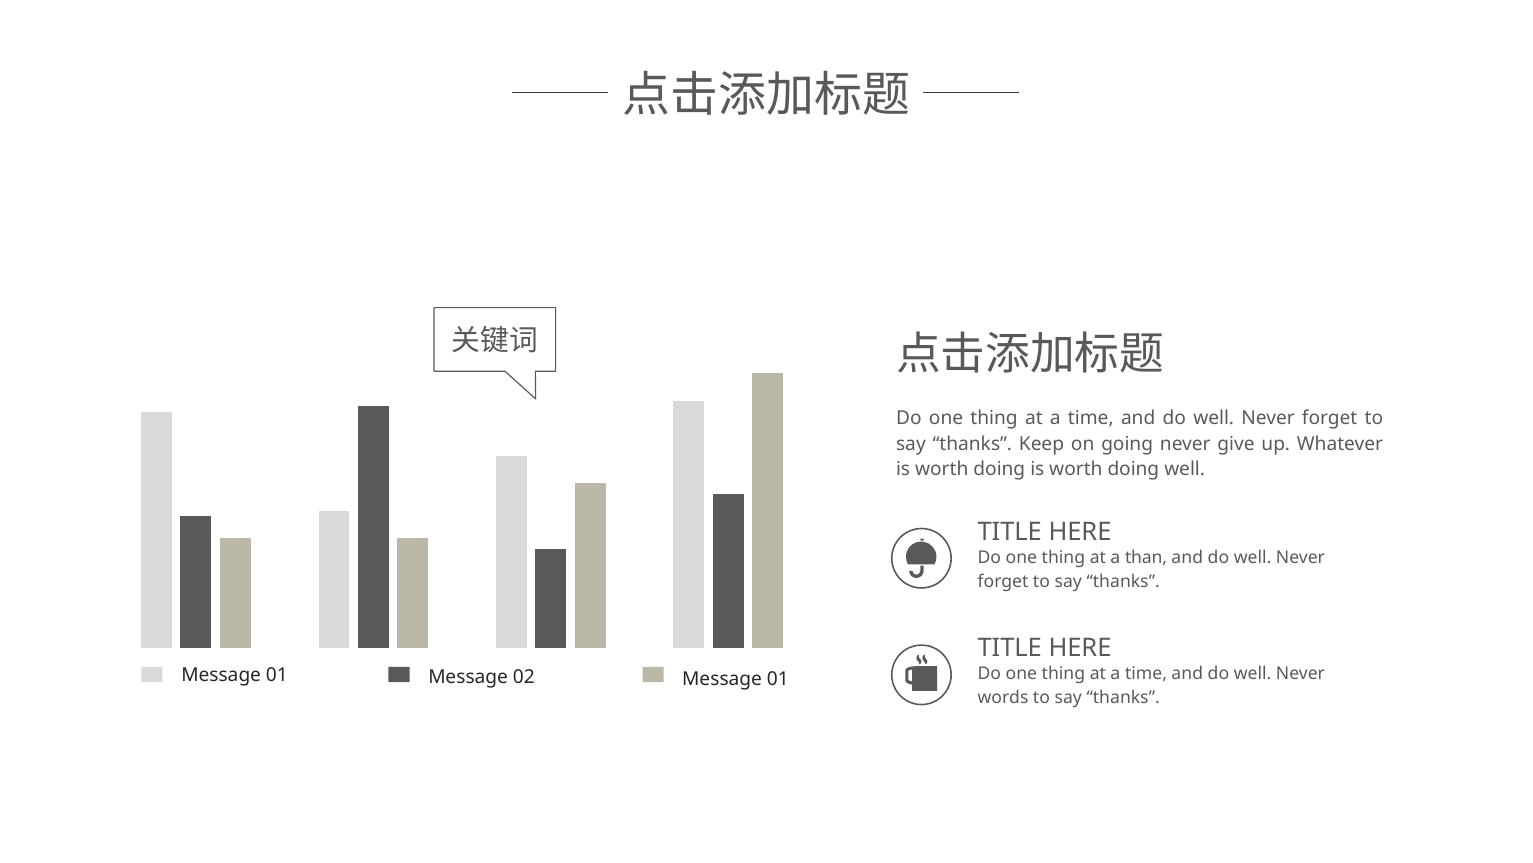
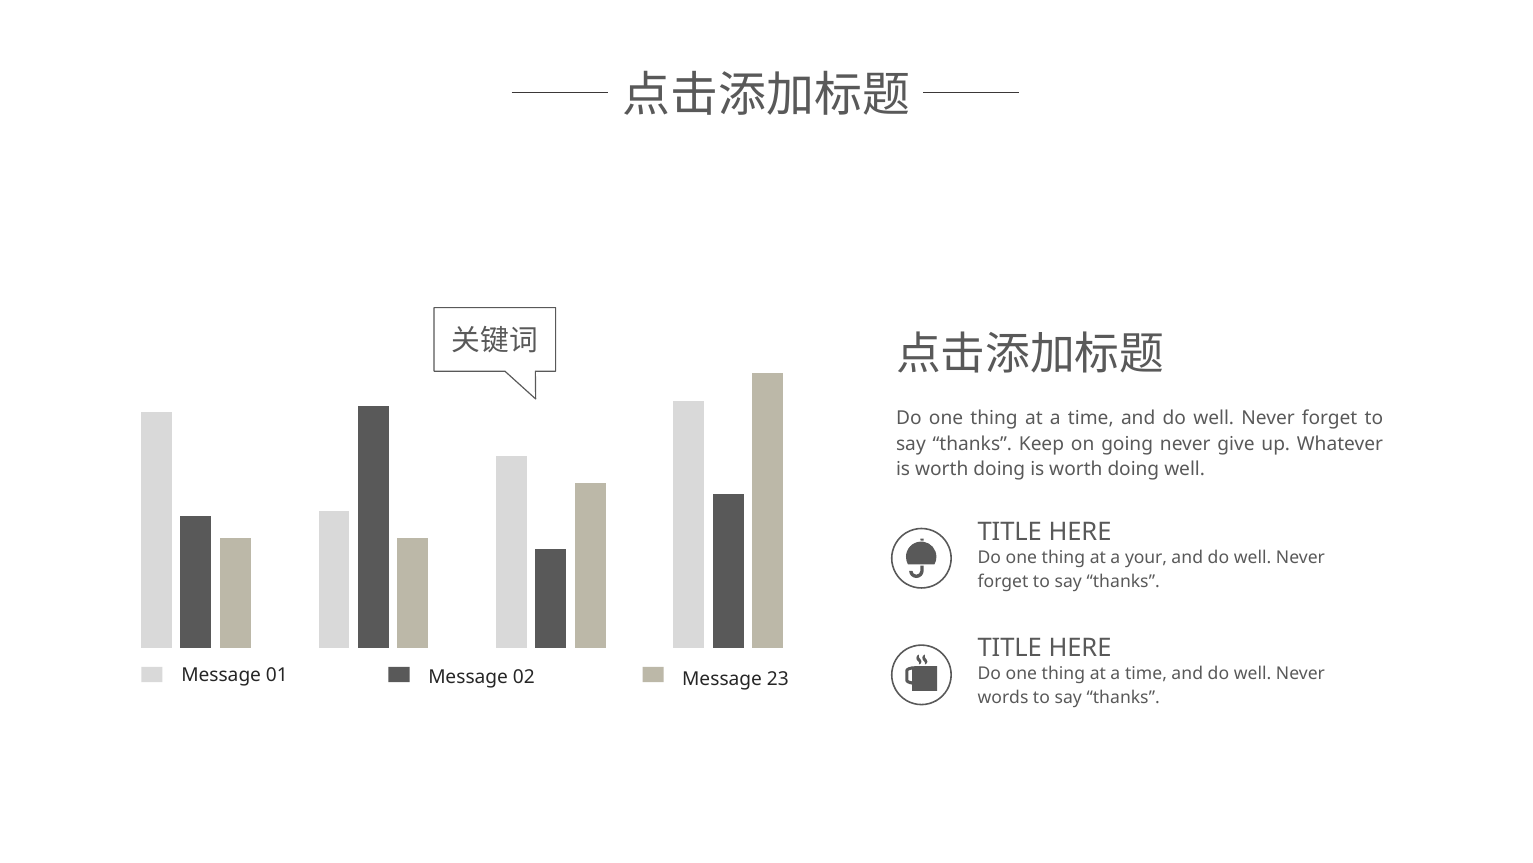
than: than -> your (1146, 558)
01: 01 -> 23 (778, 679)
